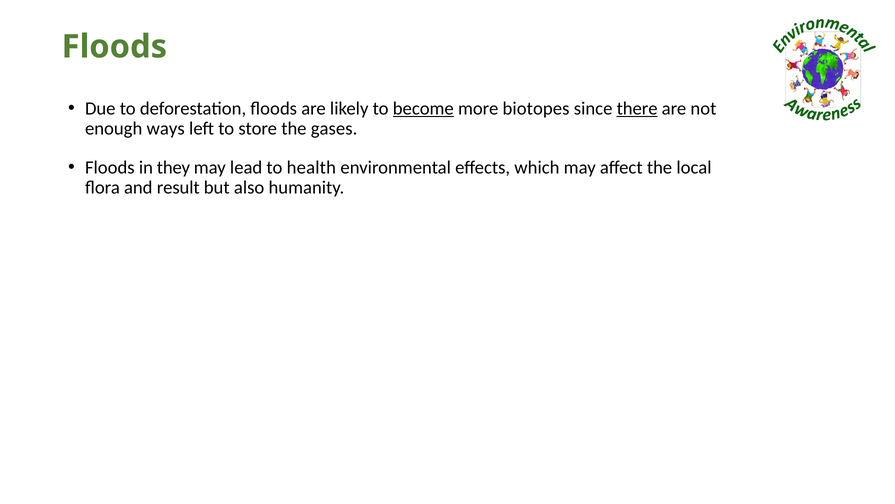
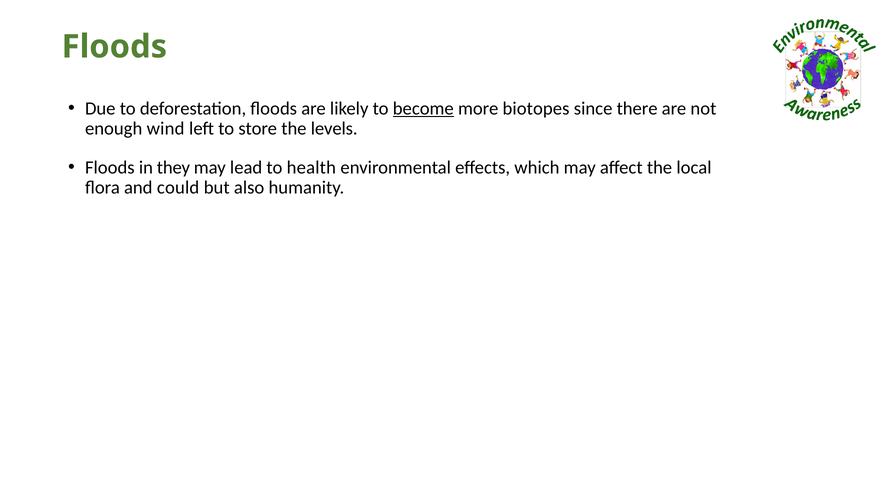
there underline: present -> none (637, 108)
ways: ways -> wind (166, 128)
gases: gases -> levels (334, 128)
result: result -> could (178, 187)
